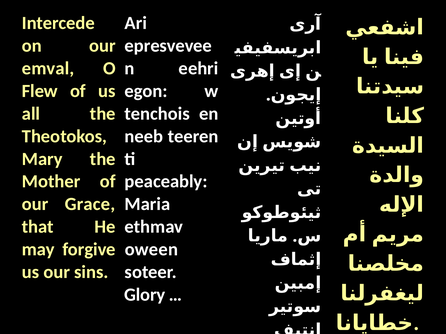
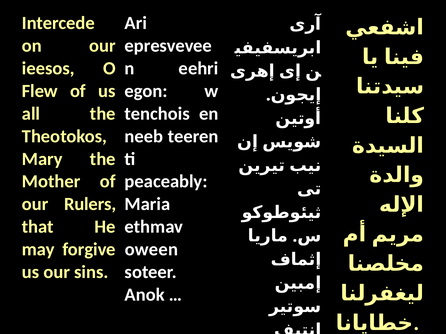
emval: emval -> ieesos (48, 68)
Grace: Grace -> Rulers (90, 204)
Glory: Glory -> Anok (145, 295)
